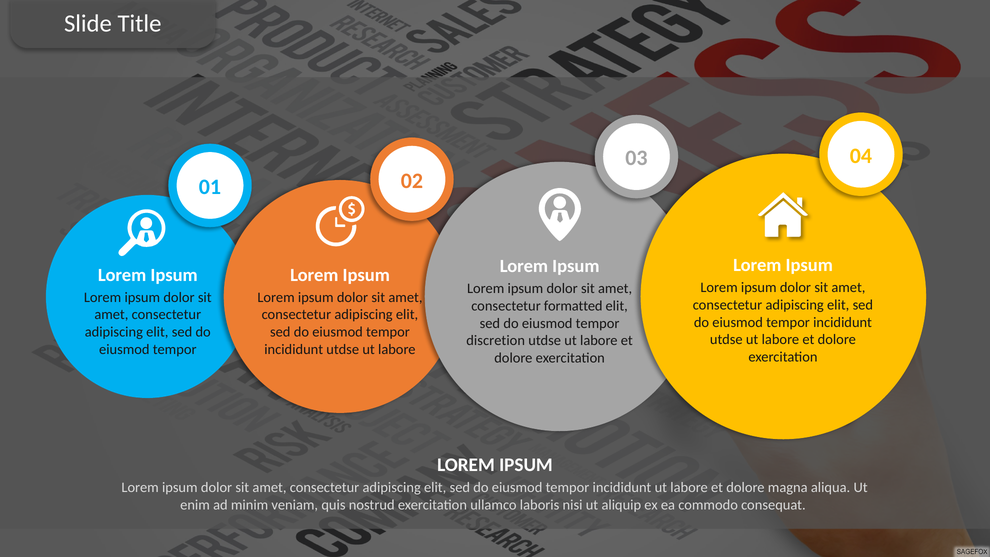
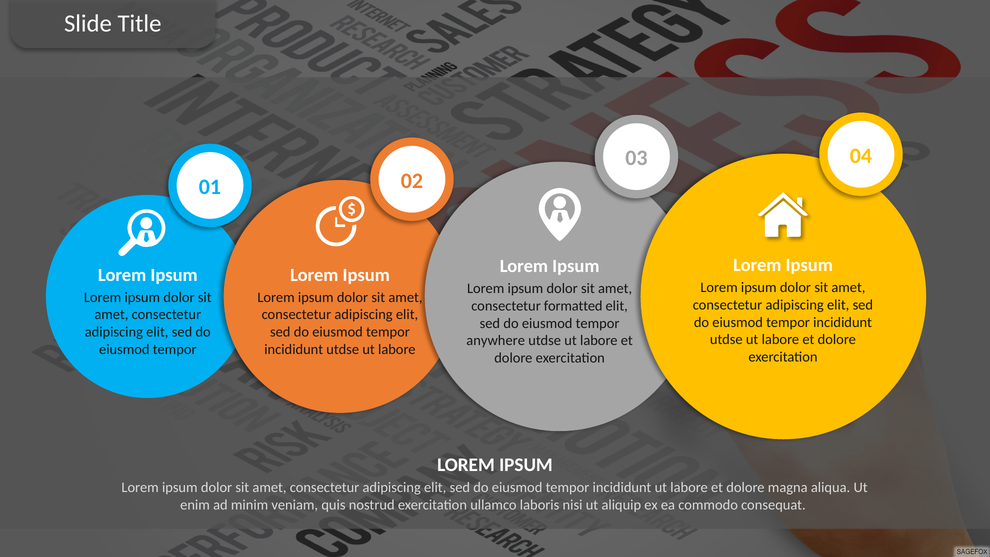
discretion: discretion -> anywhere (496, 341)
